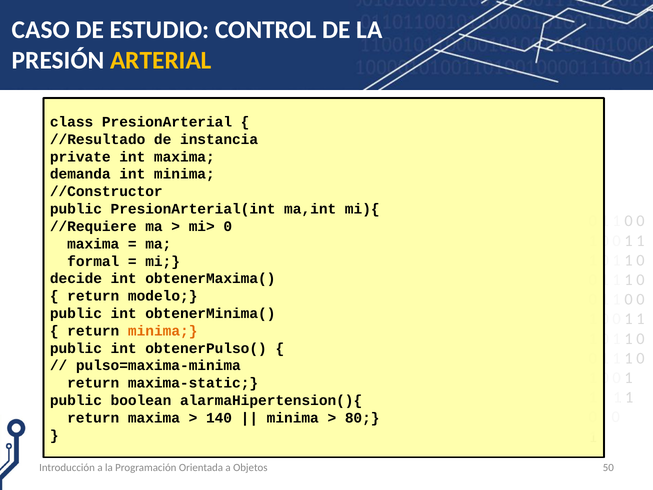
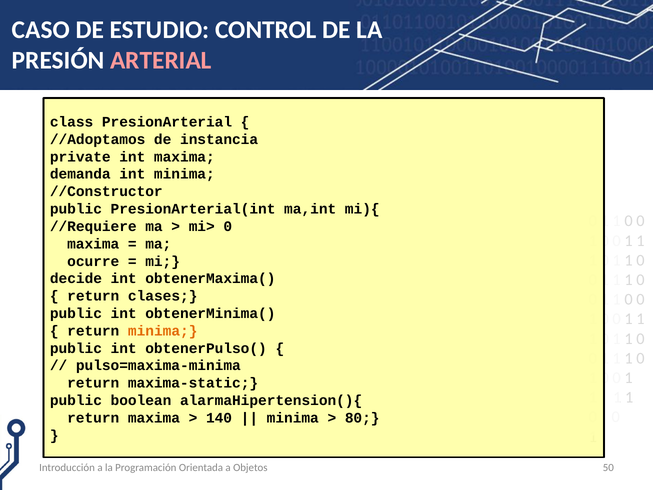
ARTERIAL colour: yellow -> pink (161, 60)
//Resultado: //Resultado -> //Adoptamos (98, 139)
formal: formal -> ocurre (93, 261)
modelo: modelo -> clases (163, 296)
